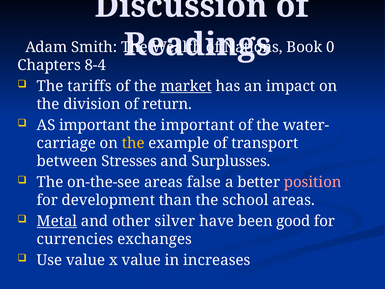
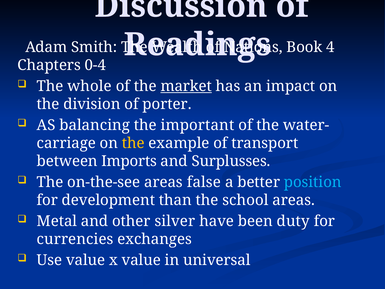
0: 0 -> 4 (330, 47)
8-4: 8-4 -> 0-4 (95, 65)
tariffs: tariffs -> whole (90, 86)
return: return -> porter (167, 104)
AS important: important -> balancing (95, 125)
Stresses: Stresses -> Imports (129, 161)
position colour: pink -> light blue (313, 182)
Metal underline: present -> none (57, 221)
good: good -> duty (293, 221)
increases: increases -> universal (217, 260)
